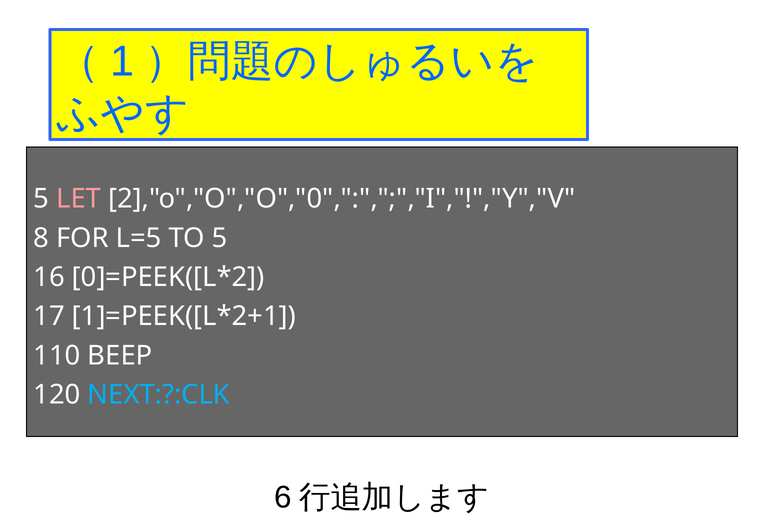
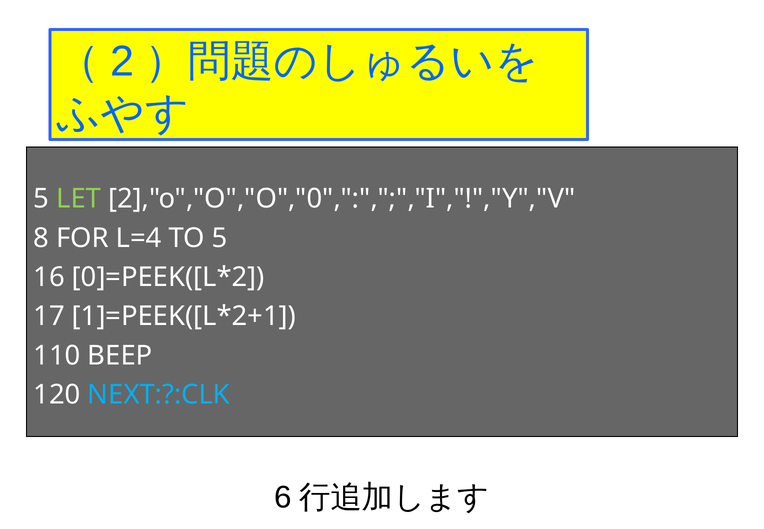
1: 1 -> 2 (122, 62)
LET colour: pink -> light green (79, 199)
L=5: L=5 -> L=4 (139, 238)
